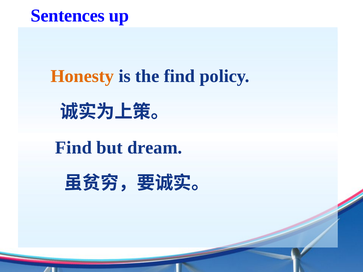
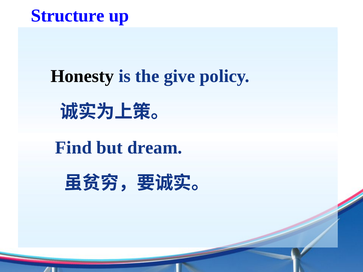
Sentences: Sentences -> Structure (68, 16)
Honesty colour: orange -> black (82, 76)
the find: find -> give (179, 76)
